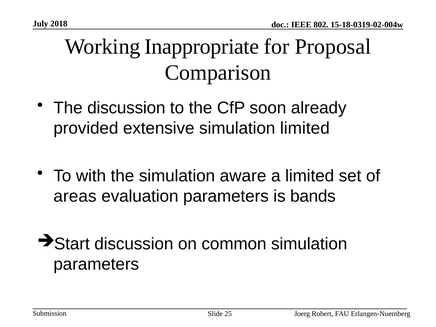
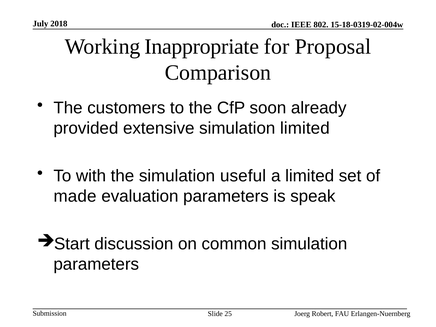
The discussion: discussion -> customers (126, 108)
aware: aware -> useful (243, 176)
areas: areas -> made (75, 196)
bands: bands -> speak (313, 196)
